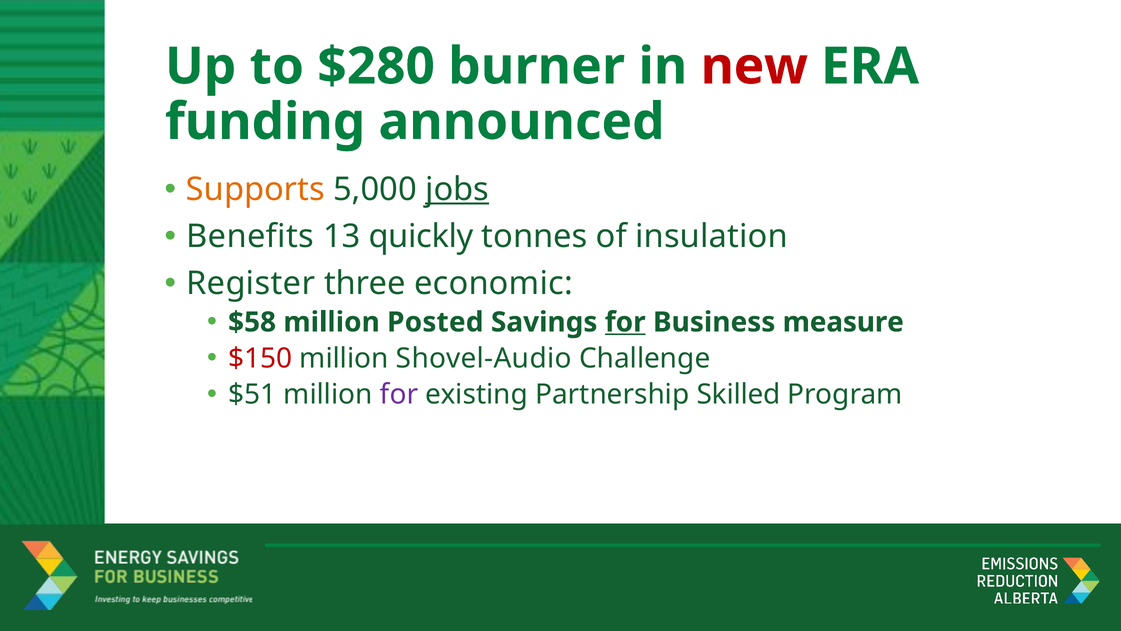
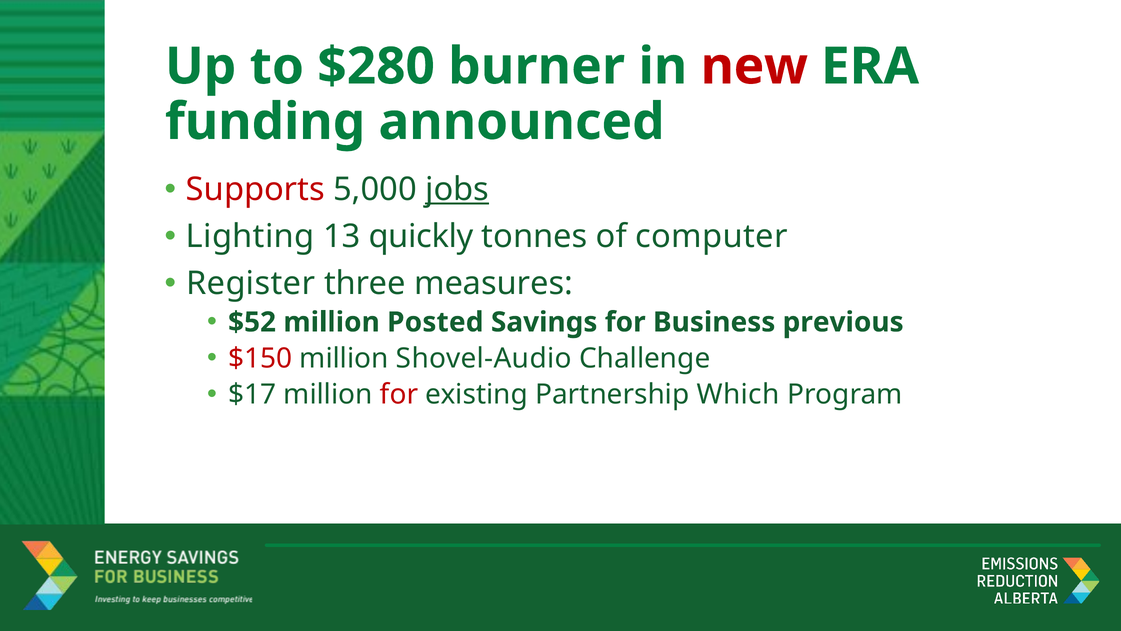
Supports colour: orange -> red (255, 189)
Benefits: Benefits -> Lighting (250, 236)
insulation: insulation -> computer (711, 236)
economic: economic -> measures (494, 283)
$58: $58 -> $52 (252, 322)
for underline: present -> none (625, 322)
measure: measure -> previous (843, 322)
$51: $51 -> $17 (252, 394)
for colour: purple -> red (399, 394)
Skilled: Skilled -> Which (738, 394)
